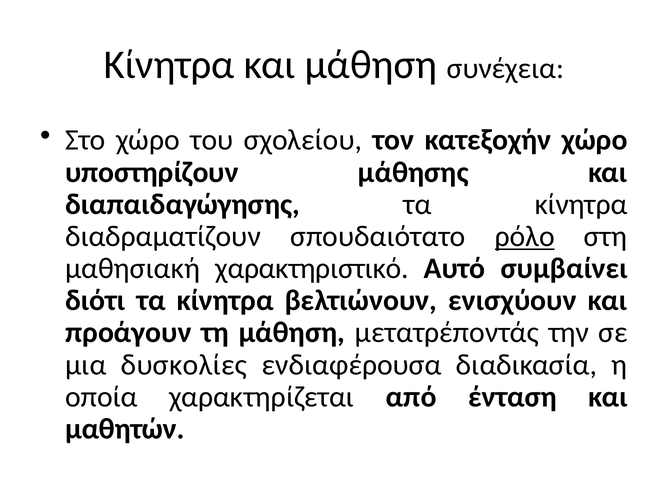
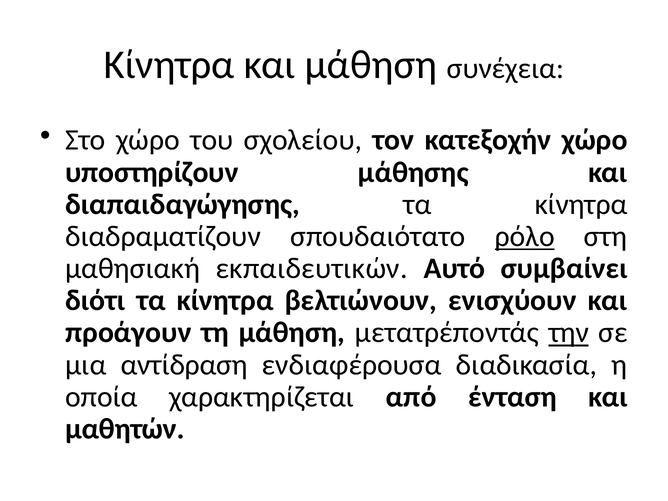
χαρακτηριστικό: χαρακτηριστικό -> εκπαιδευτικών (312, 268)
την underline: none -> present (569, 333)
δυσκολίες: δυσκολίες -> αντίδραση (184, 365)
